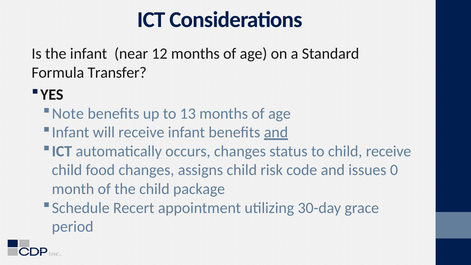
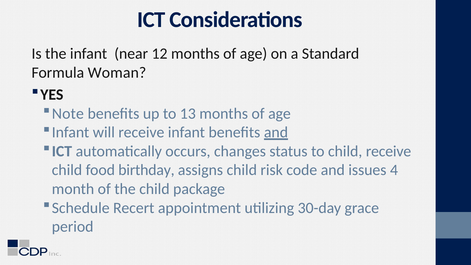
Transfer: Transfer -> Woman (117, 73)
food changes: changes -> birthday (146, 170)
0: 0 -> 4 (394, 170)
